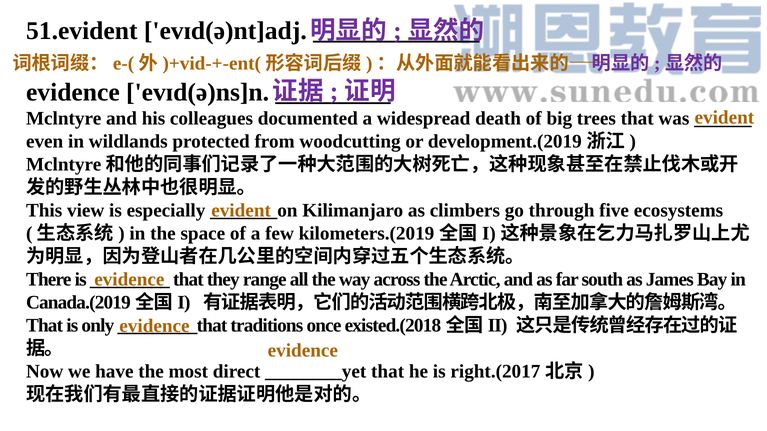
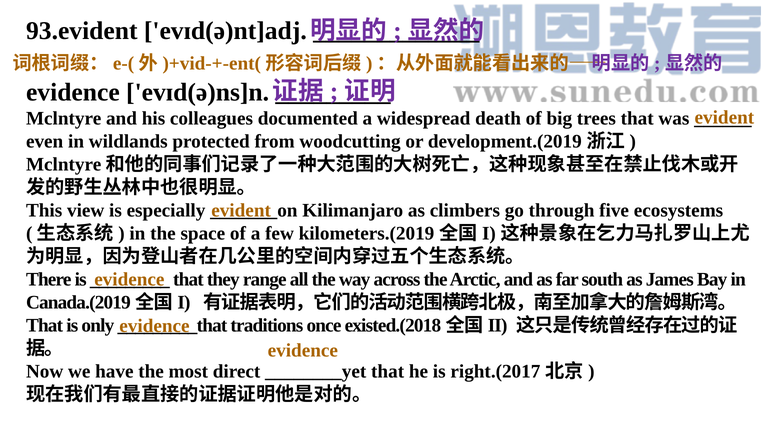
51.evident: 51.evident -> 93.evident (82, 31)
